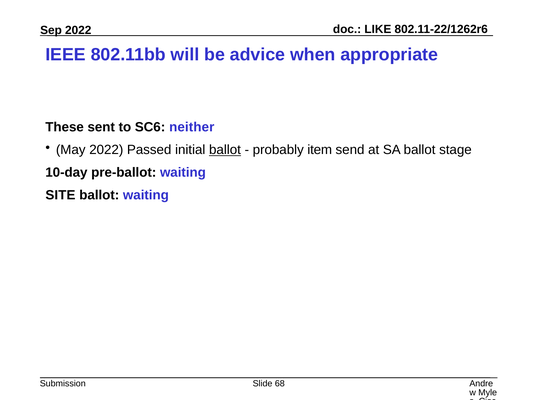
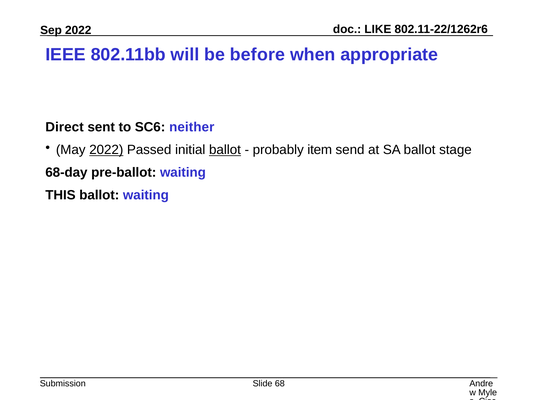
advice: advice -> before (257, 55)
These: These -> Direct (65, 127)
2022 underline: none -> present (106, 150)
10-day: 10-day -> 68-day (66, 172)
SITE: SITE -> THIS (60, 195)
